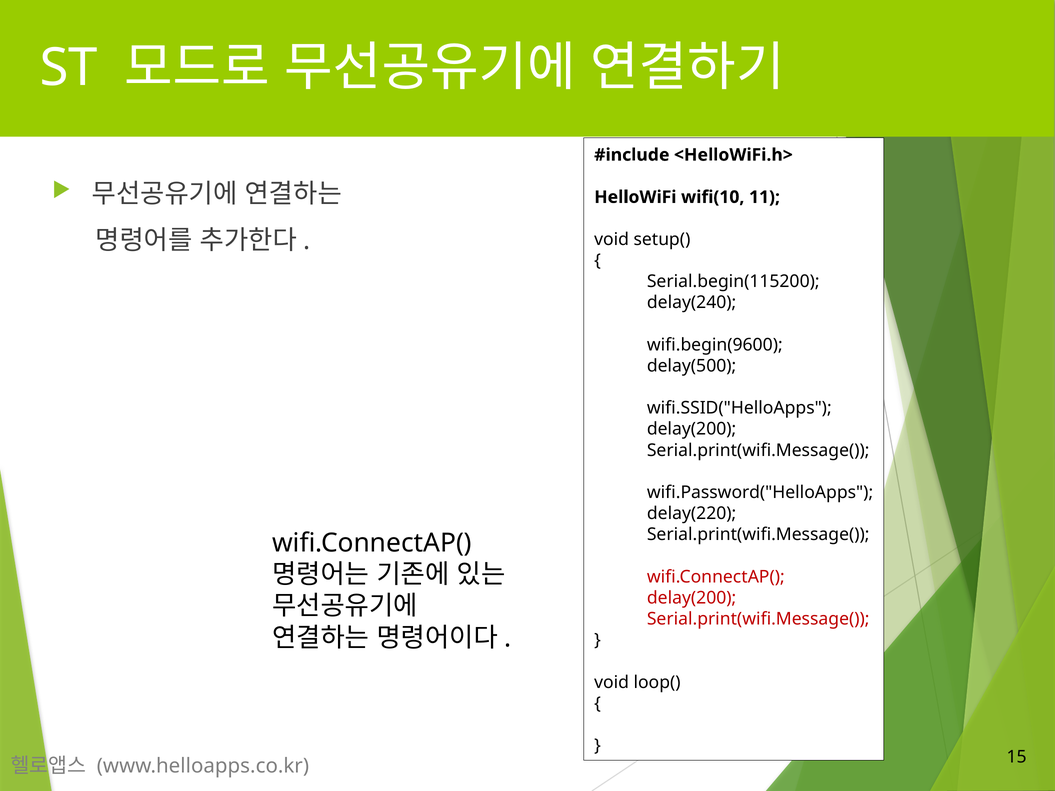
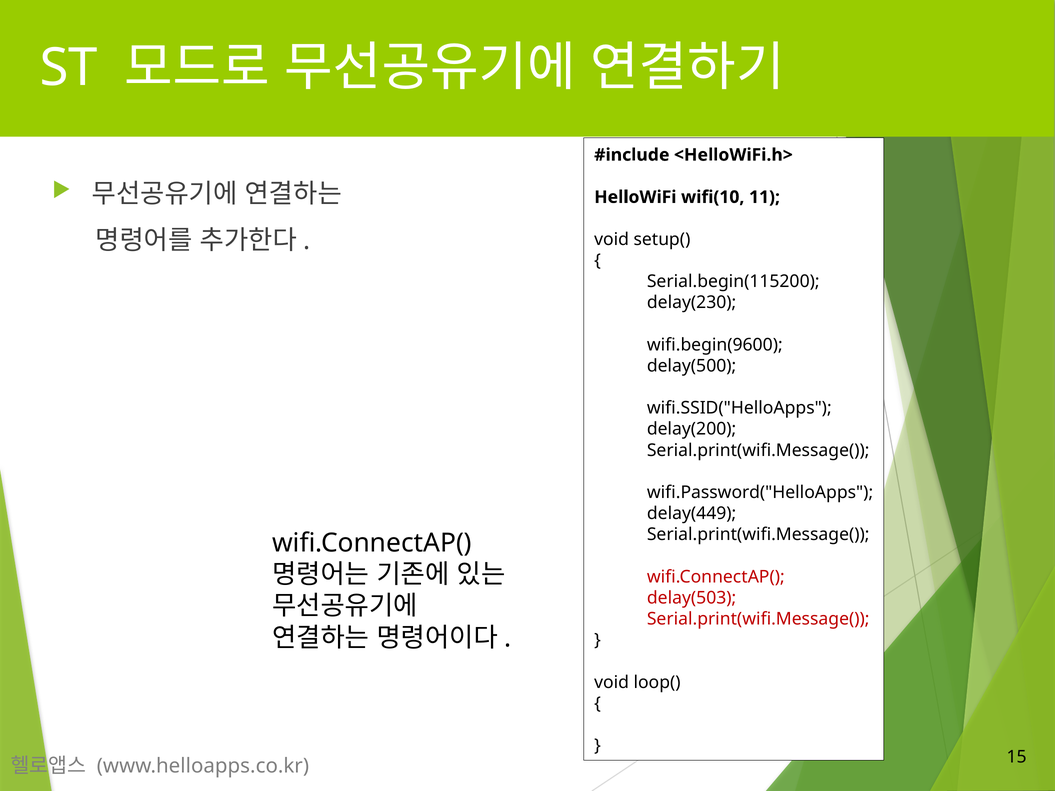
delay(240: delay(240 -> delay(230 (692, 303)
delay(220: delay(220 -> delay(449 (692, 514)
delay(200: delay(200 -> delay(503 (692, 598)
